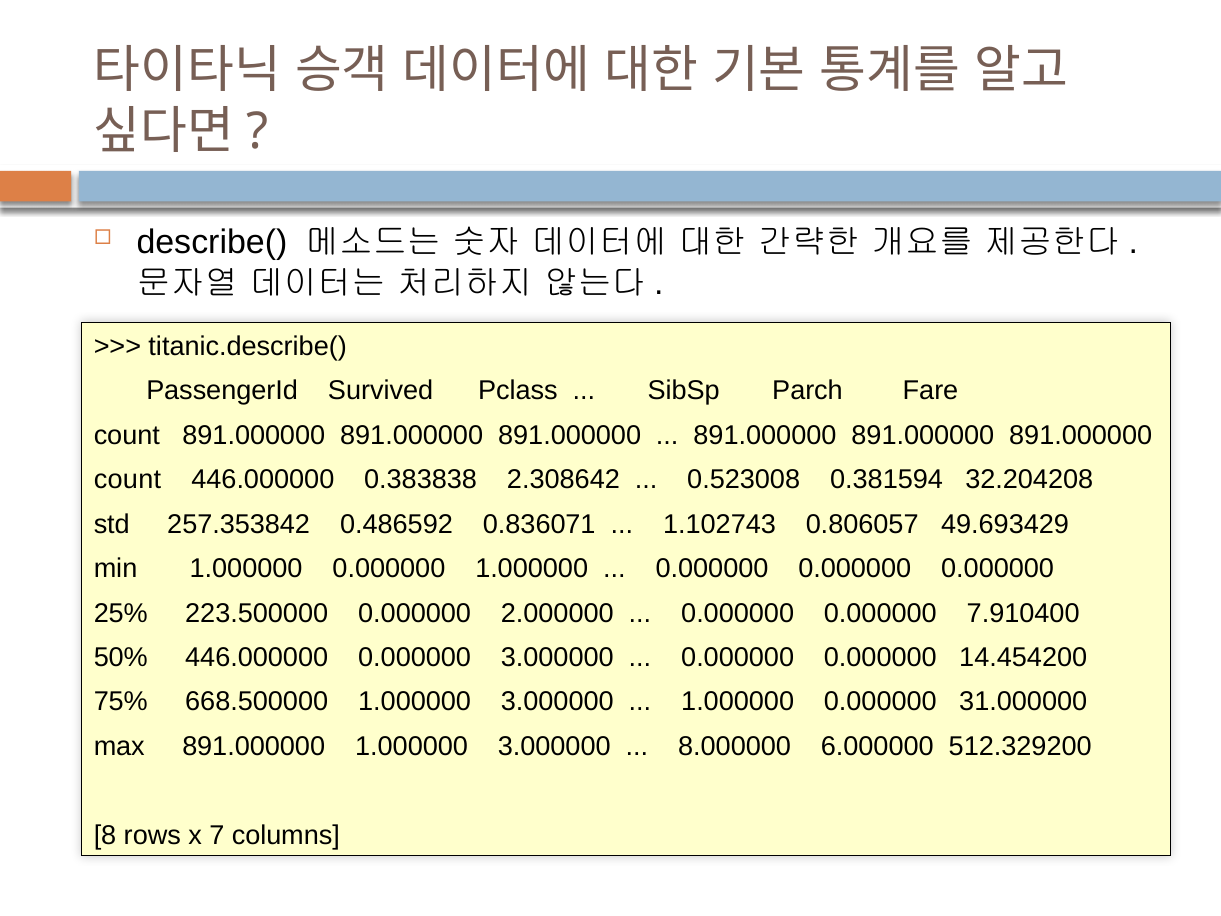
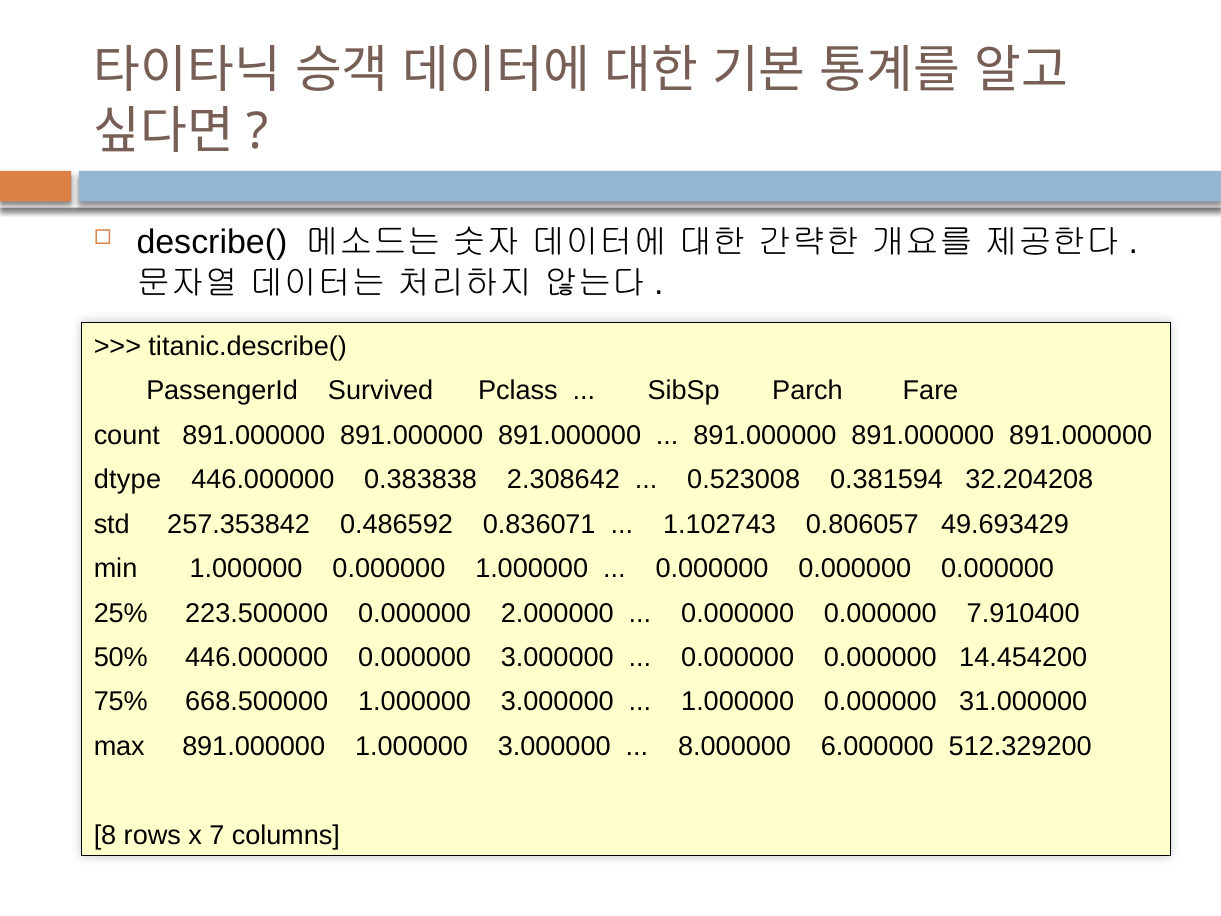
count: count -> dtype (127, 480)
